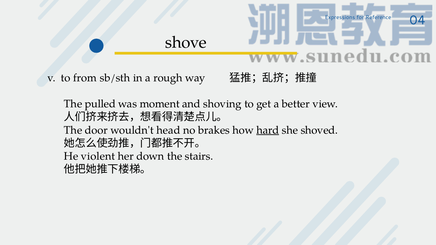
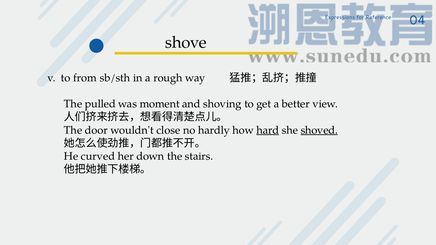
head: head -> close (168, 130)
brakes: brakes -> hardly (214, 130)
shoved underline: none -> present (319, 130)
violent: violent -> curved (98, 156)
